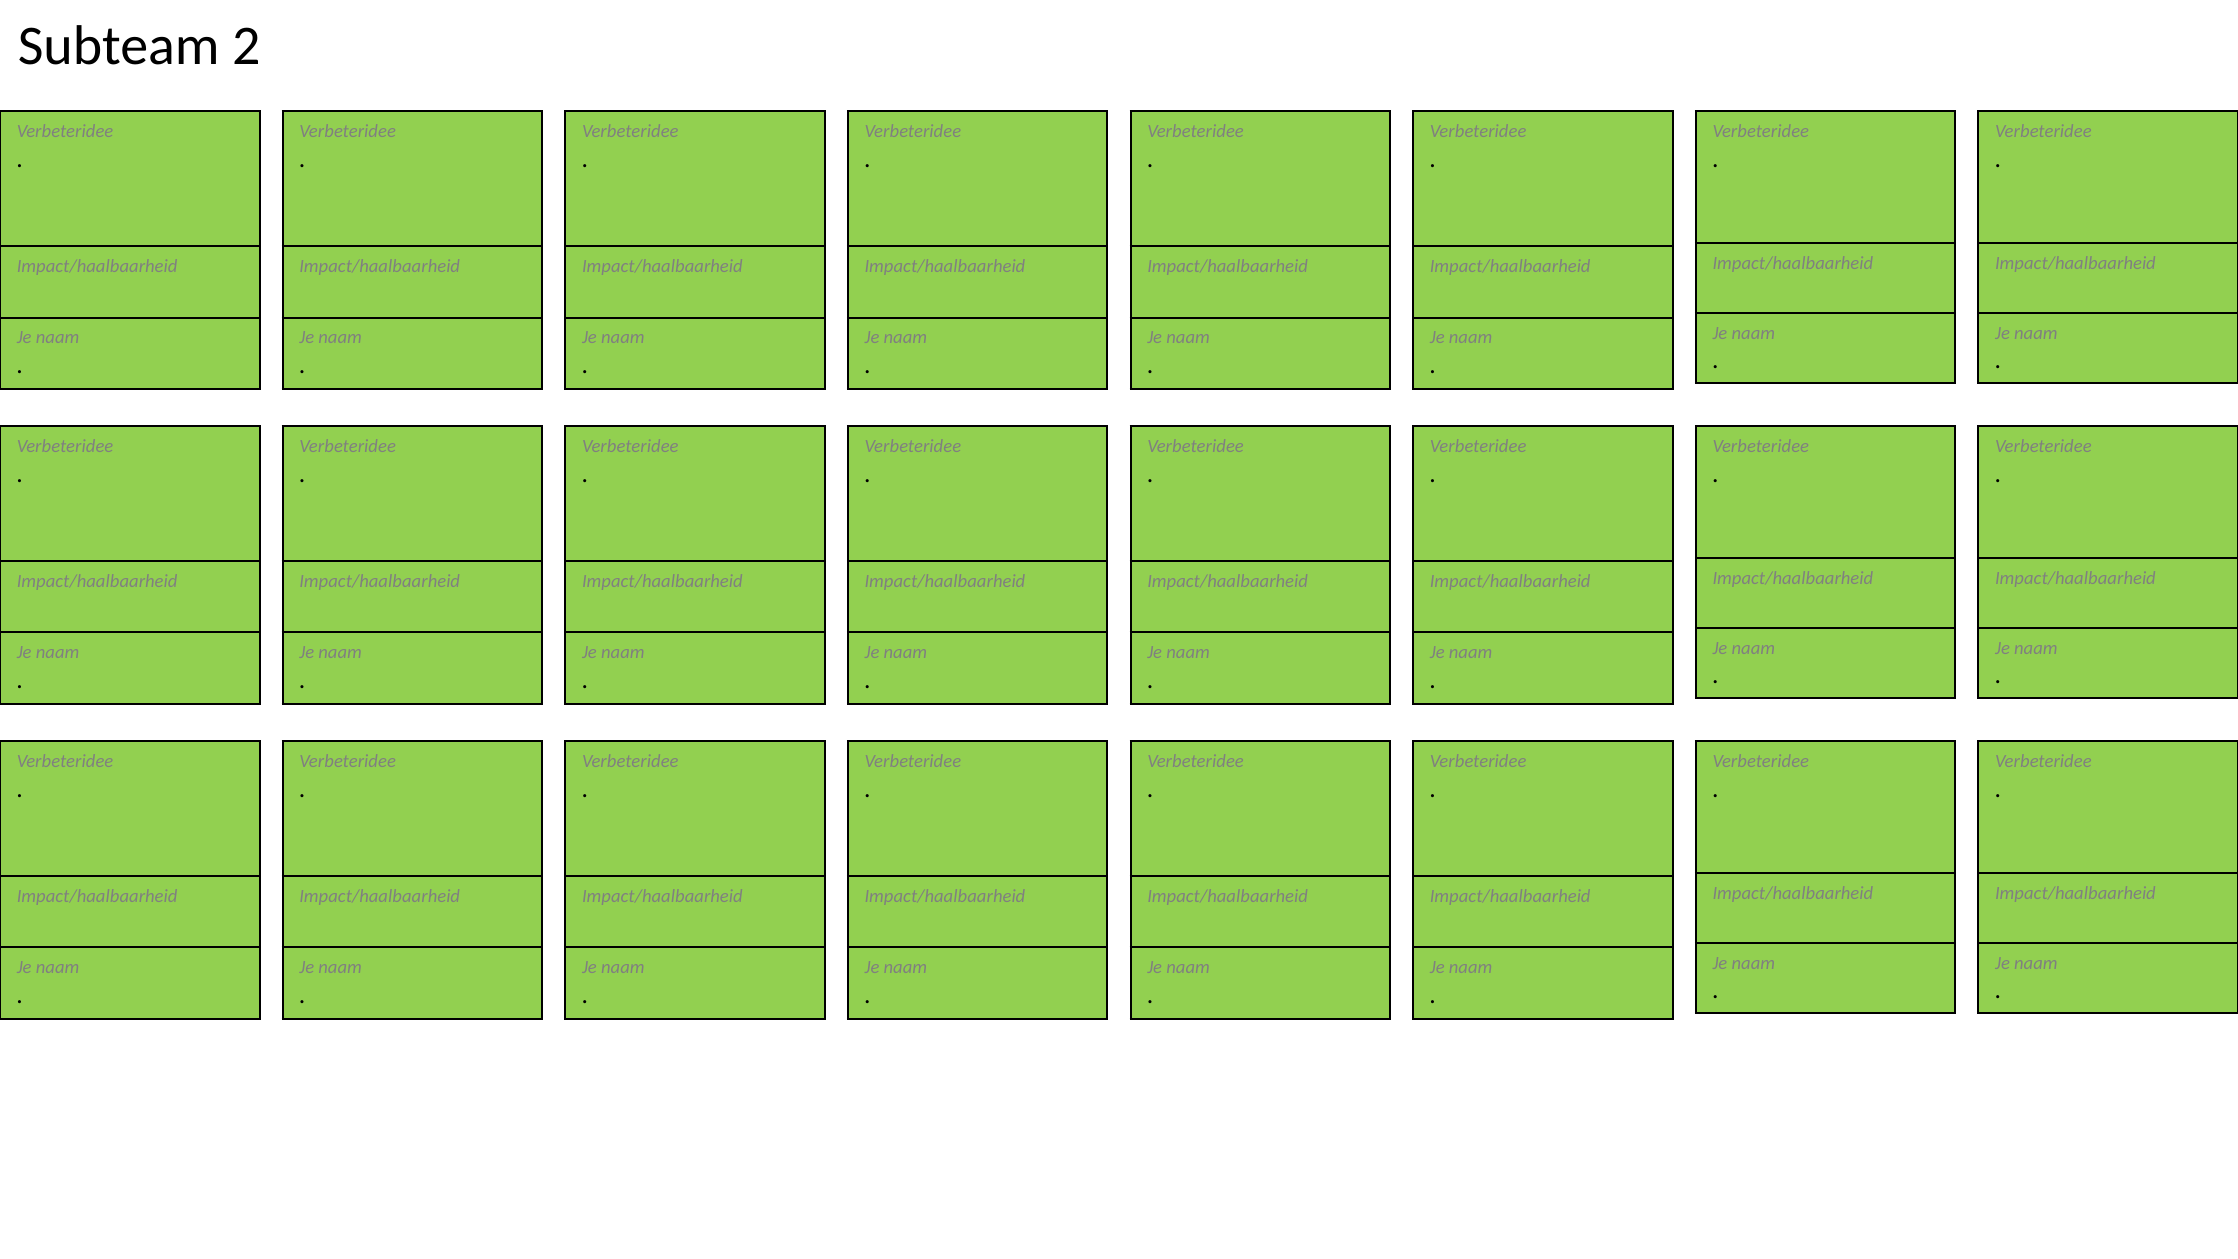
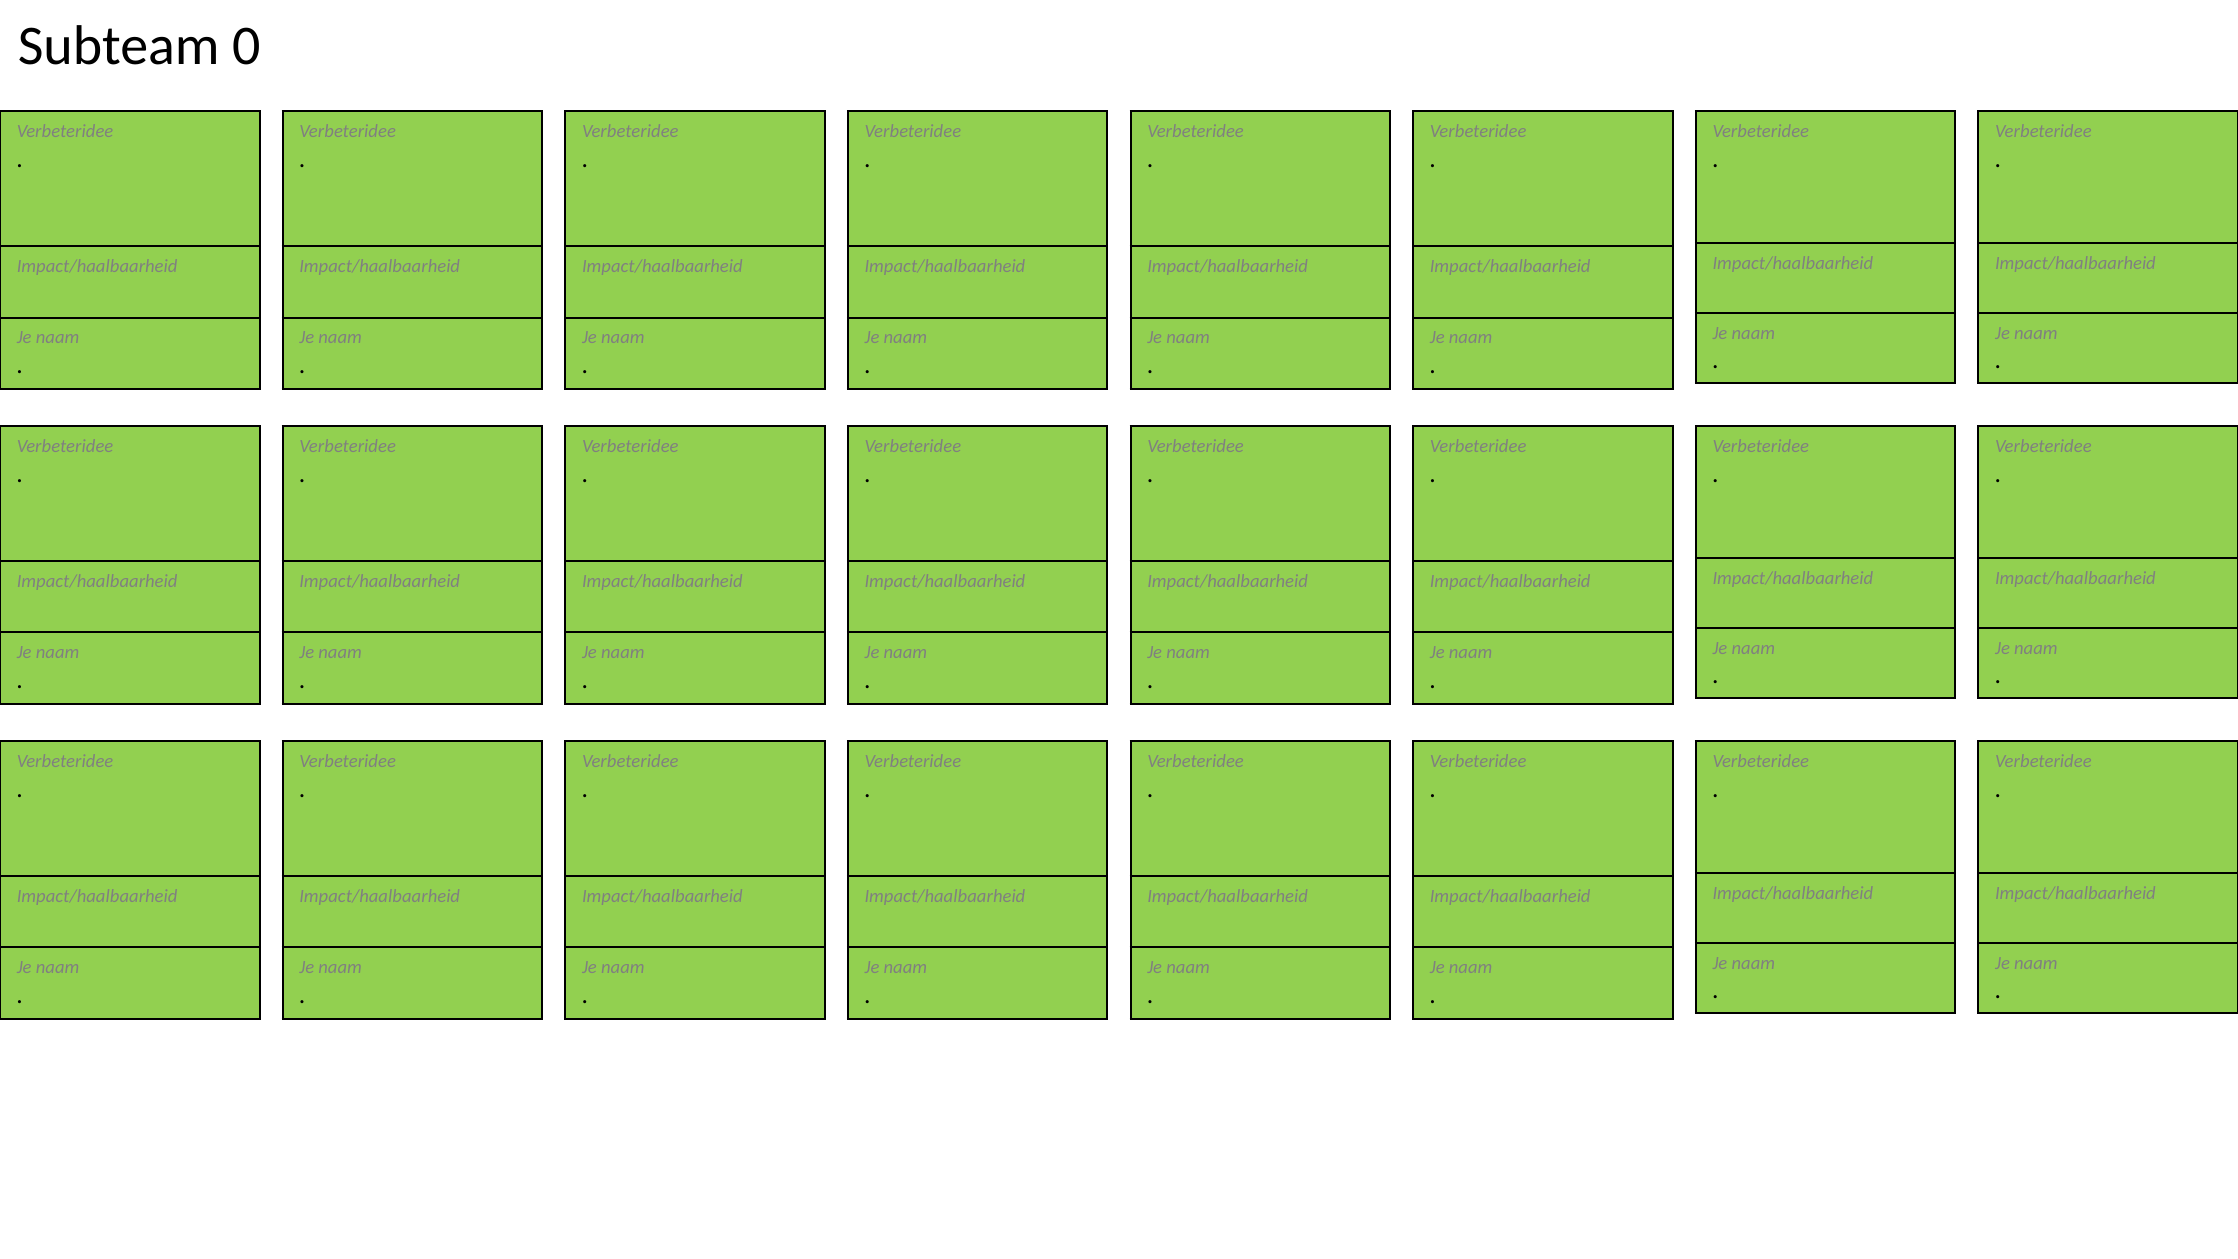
2: 2 -> 0 (246, 46)
